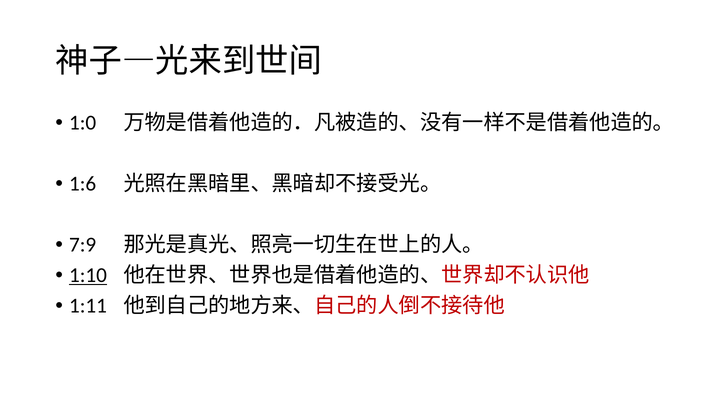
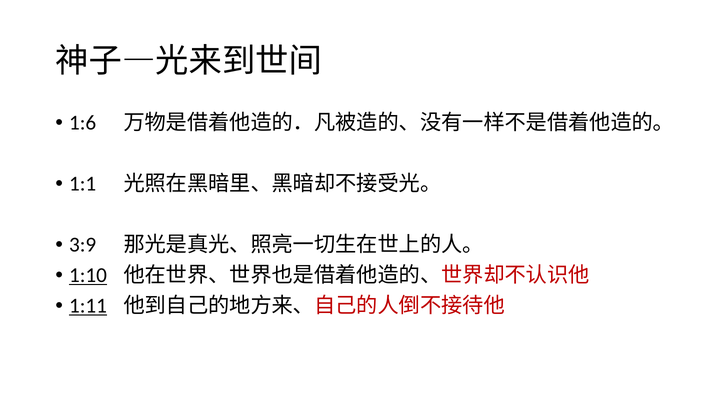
1:0: 1:0 -> 1:6 (83, 123)
1:6: 1:6 -> 1:1 (83, 184)
7:9: 7:9 -> 3:9 (83, 245)
1:11 underline: none -> present (88, 306)
